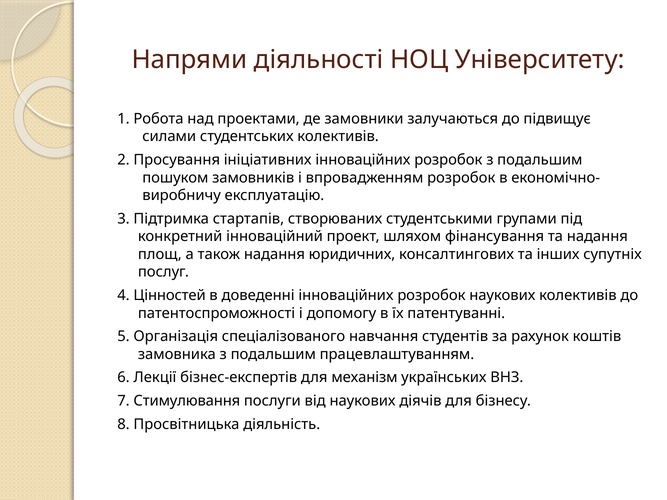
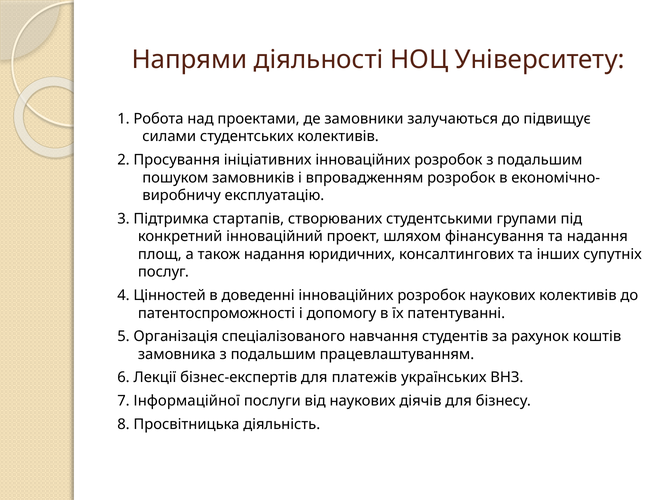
механізм: механізм -> платежів (364, 378)
Стимулювання: Стимулювання -> Інформаційної (187, 401)
